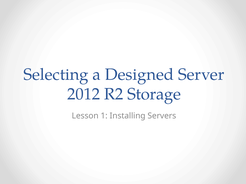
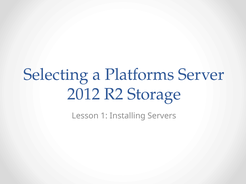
Designed: Designed -> Platforms (140, 75)
